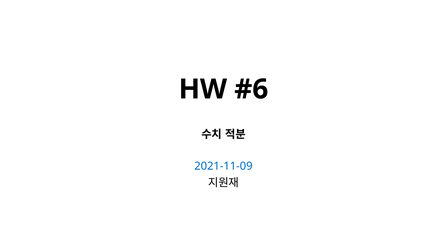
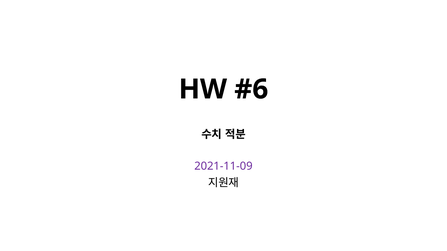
2021-11-09 colour: blue -> purple (223, 166)
